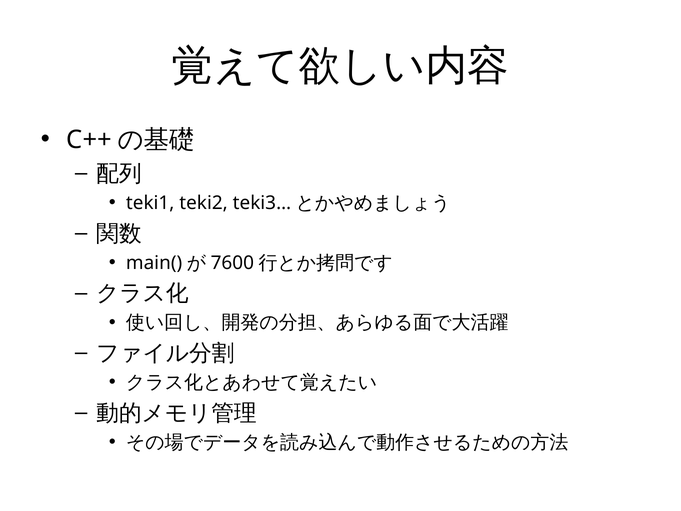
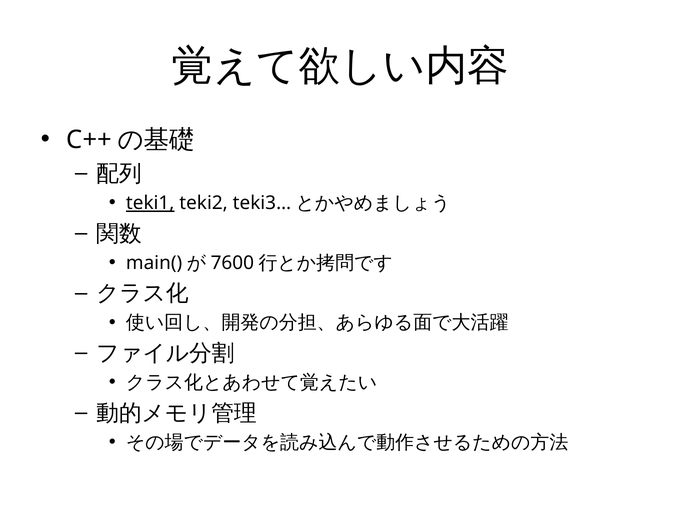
teki1 underline: none -> present (150, 203)
